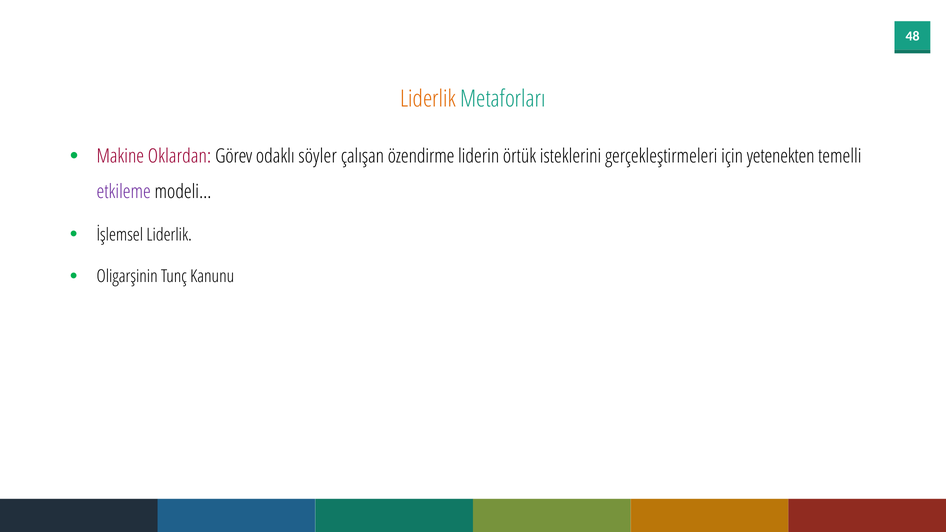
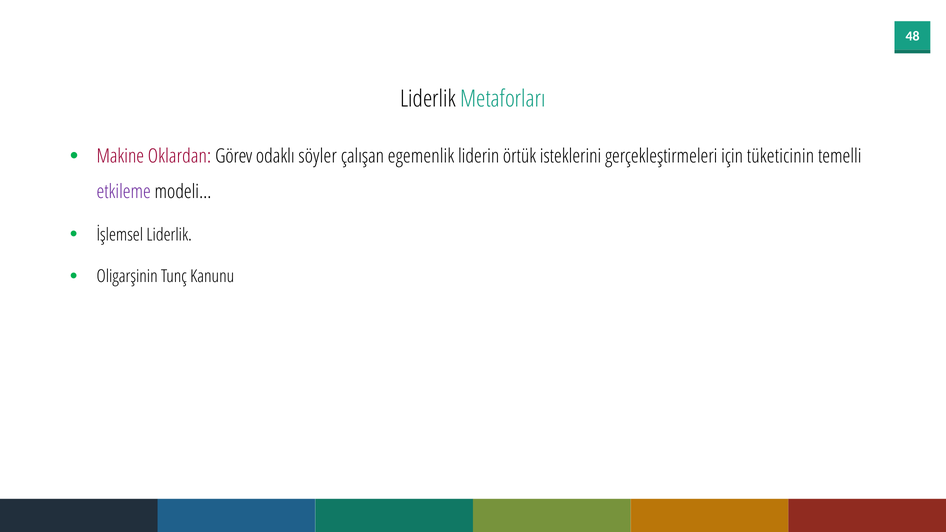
Liderlik colour: orange -> black (428, 99)
özendirme: özendirme -> egemenlik (421, 156)
yetenekten: yetenekten -> tüketicinin (780, 156)
